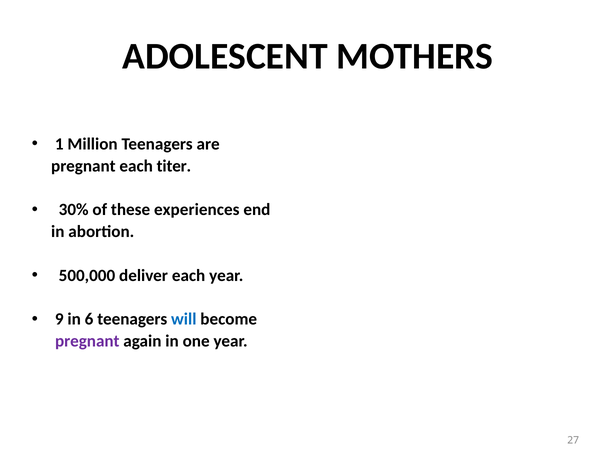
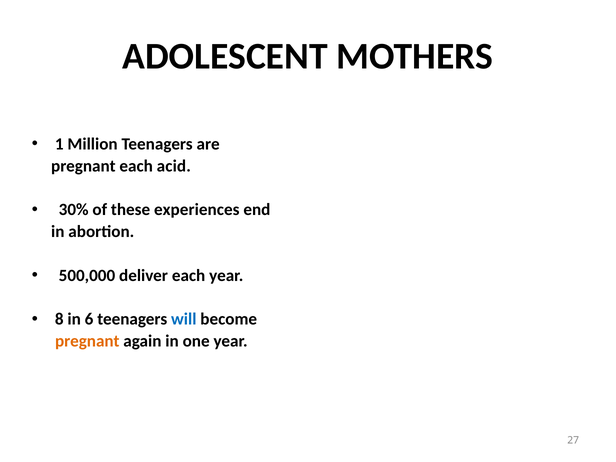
titer: titer -> acid (174, 166)
9: 9 -> 8 (59, 319)
pregnant colour: purple -> orange (87, 341)
